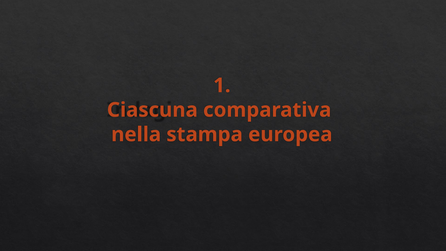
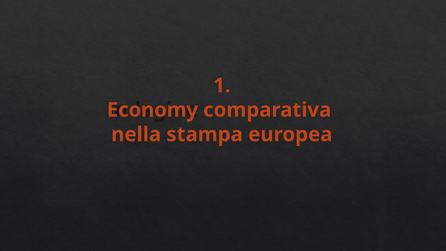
Ciascuna: Ciascuna -> Economy (152, 110)
